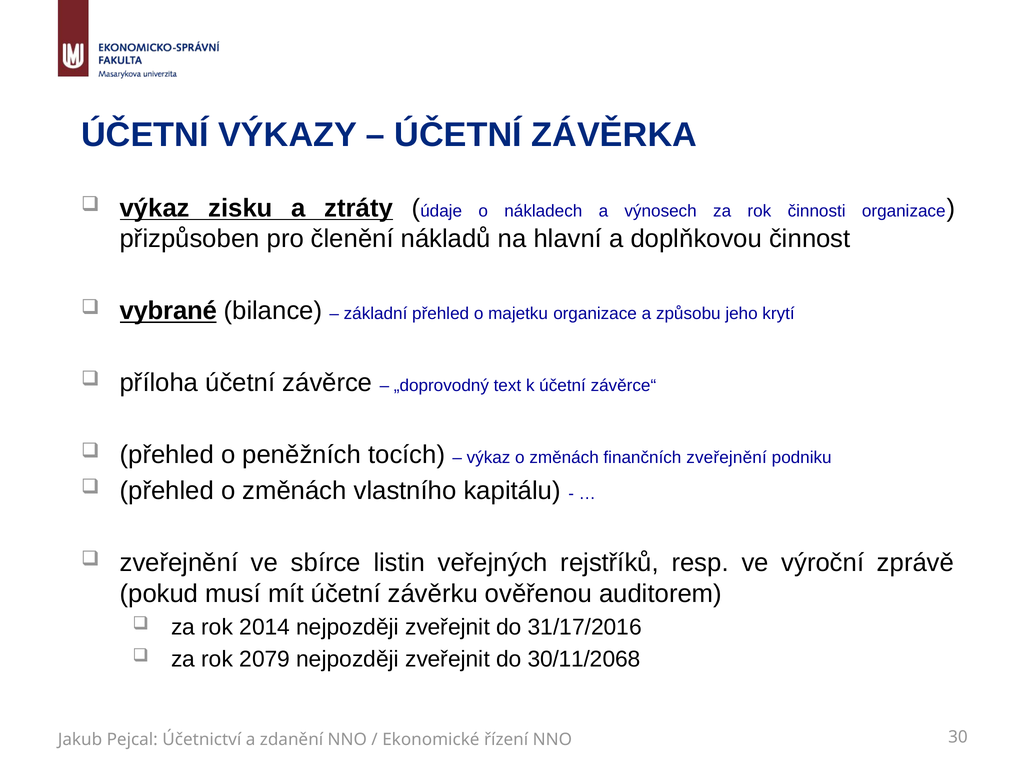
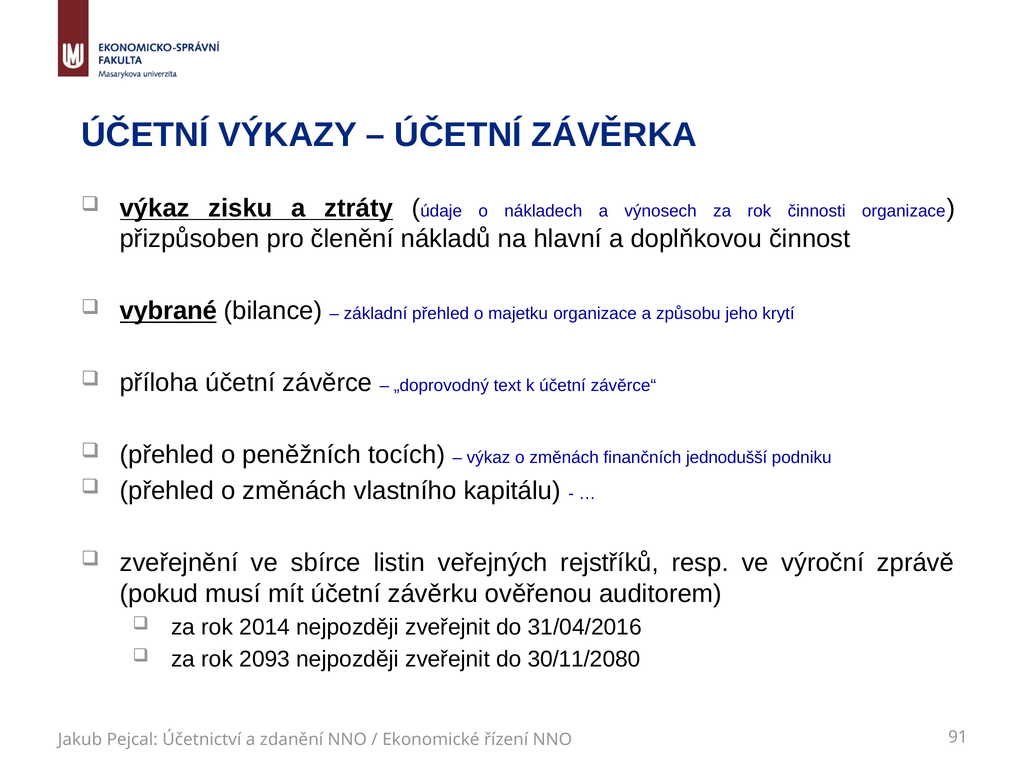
finančních zveřejnění: zveřejnění -> jednodušší (727, 458)
31/17/2016: 31/17/2016 -> 31/04/2016 (585, 627)
2079: 2079 -> 2093 (265, 659)
30/11/2068: 30/11/2068 -> 30/11/2080 (584, 659)
30: 30 -> 91 (958, 737)
